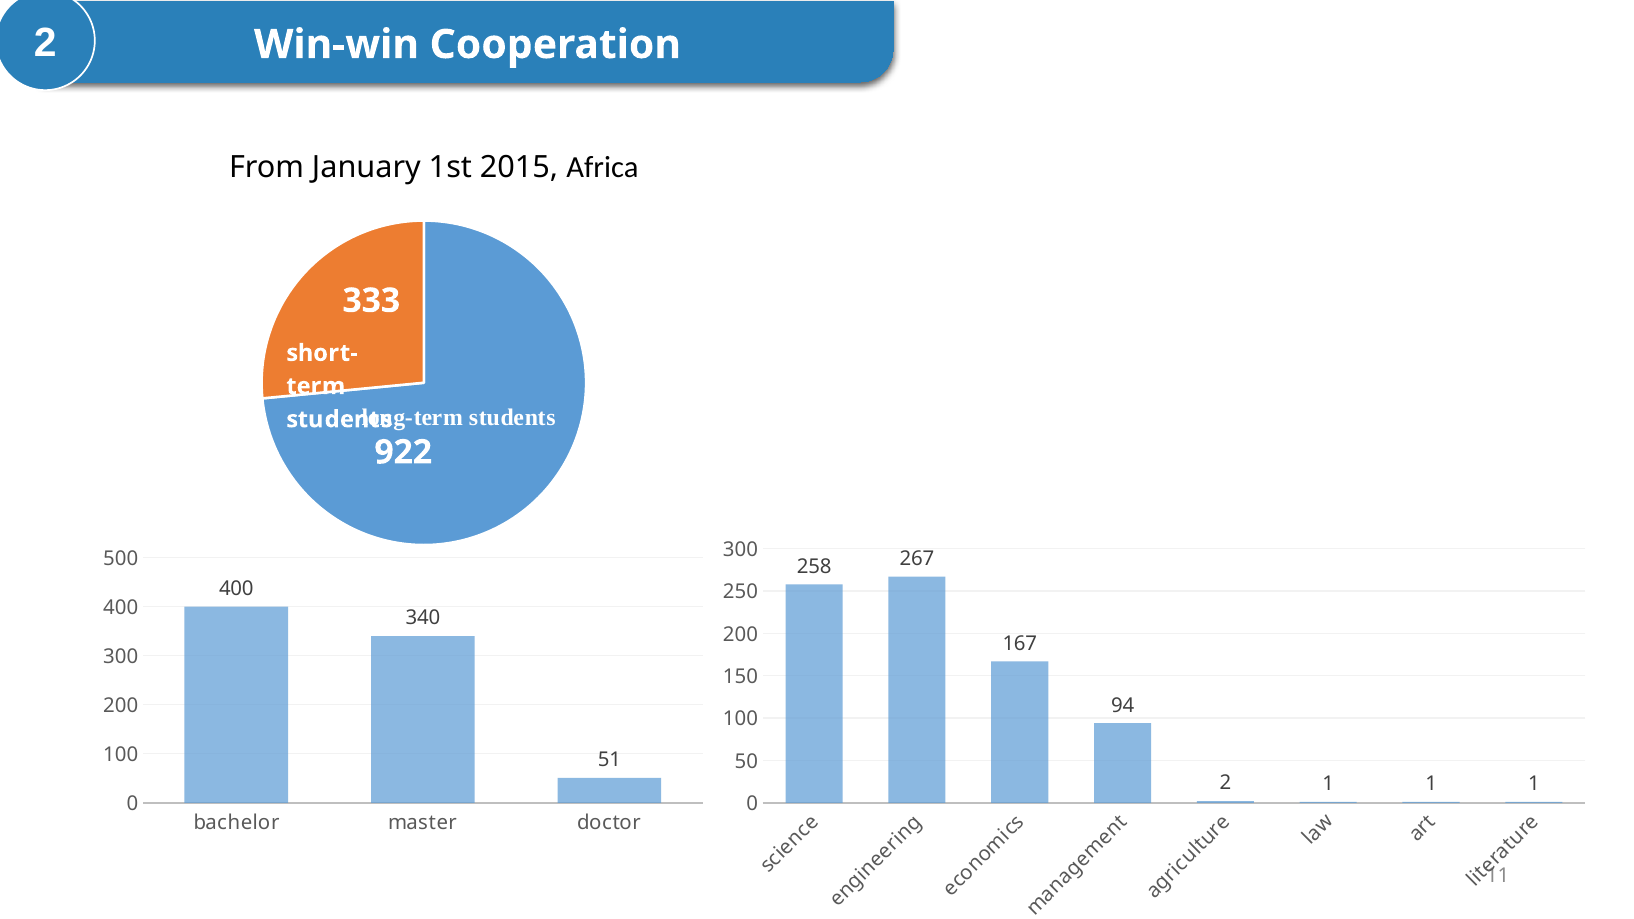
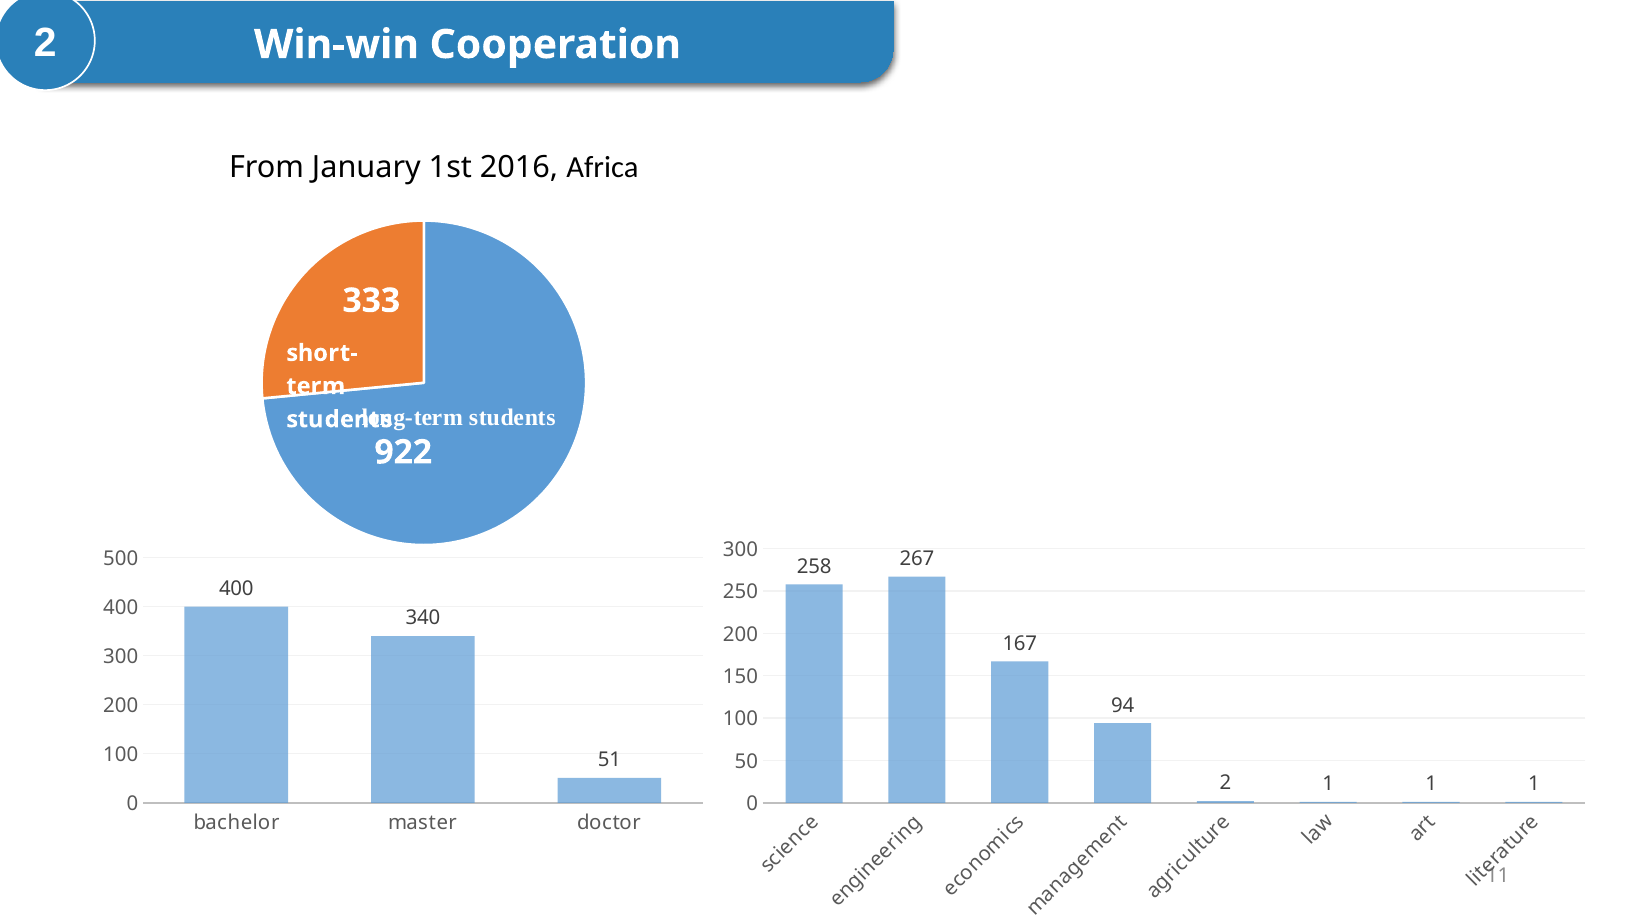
2015: 2015 -> 2016 (519, 168)
